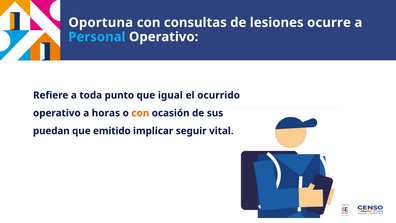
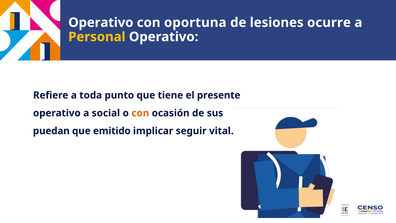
Oportuna: Oportuna -> Operativo (101, 23)
consultas: consultas -> oportuna (195, 23)
Personal colour: light blue -> yellow (97, 37)
igual: igual -> tiene (170, 95)
ocurrido: ocurrido -> presente (219, 95)
horas: horas -> social (106, 113)
